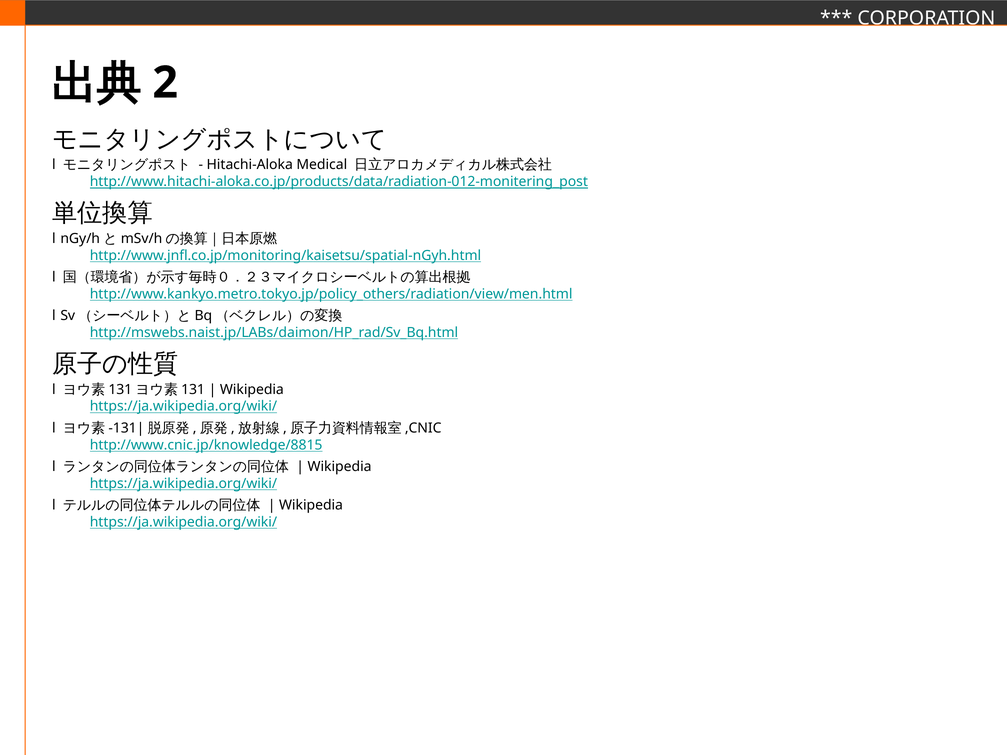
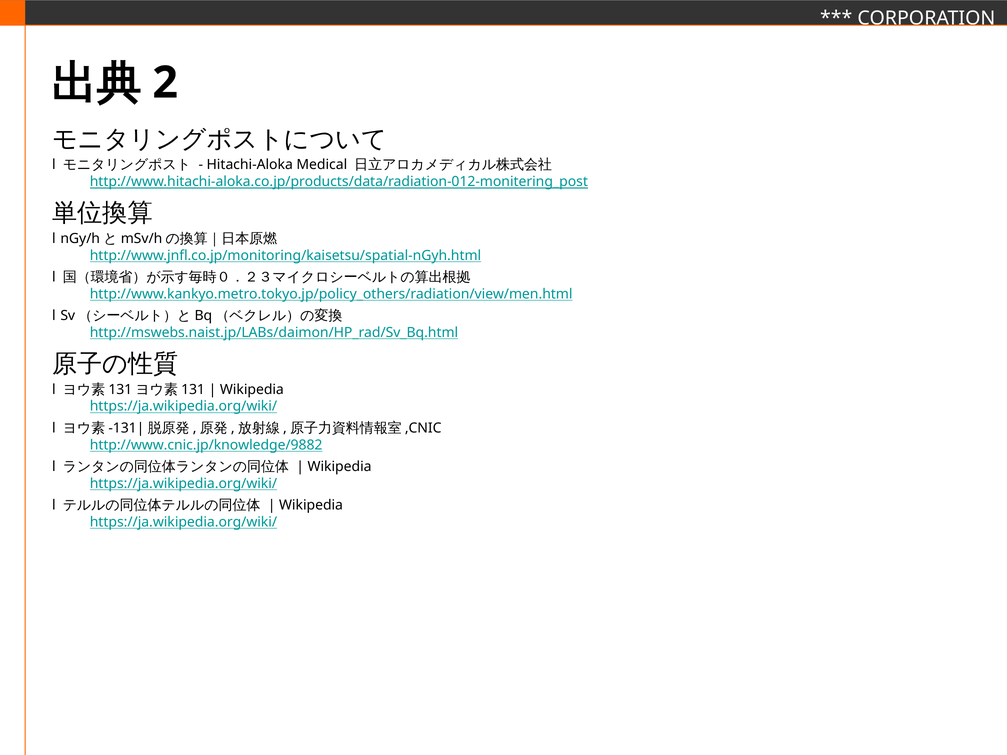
http://www.cnic.jp/knowledge/8815: http://www.cnic.jp/knowledge/8815 -> http://www.cnic.jp/knowledge/9882 (206, 445)
